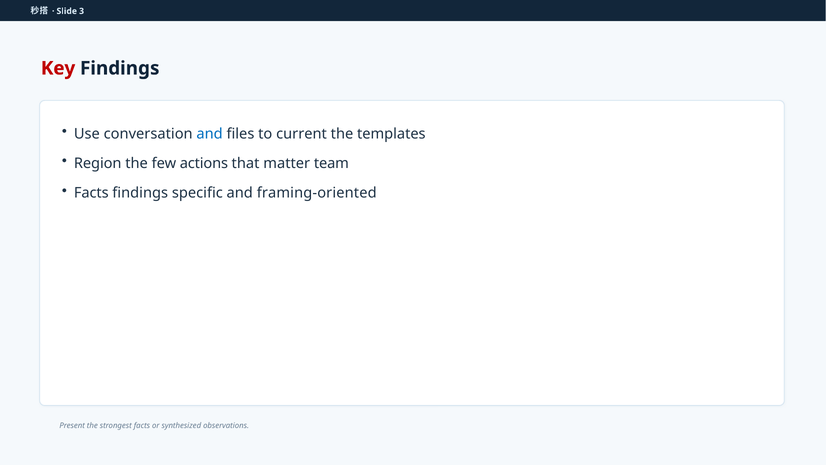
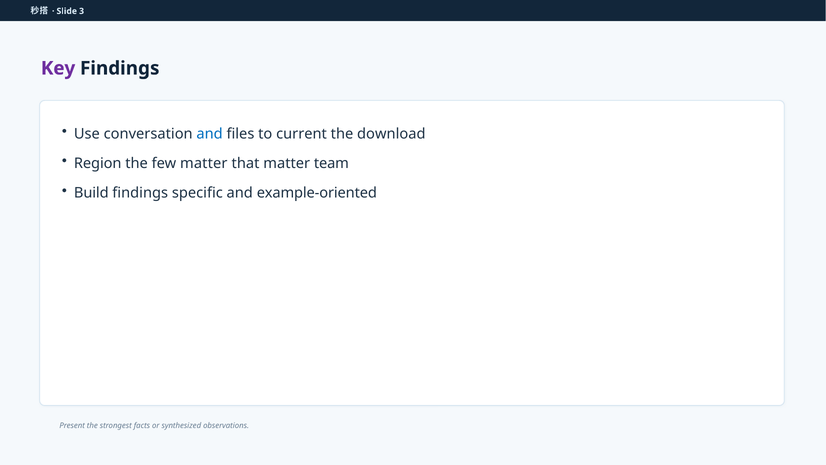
Key colour: red -> purple (58, 68)
templates: templates -> download (391, 134)
few actions: actions -> matter (204, 163)
Facts: Facts -> Build (91, 193)
framing-oriented: framing-oriented -> example-oriented (317, 193)
